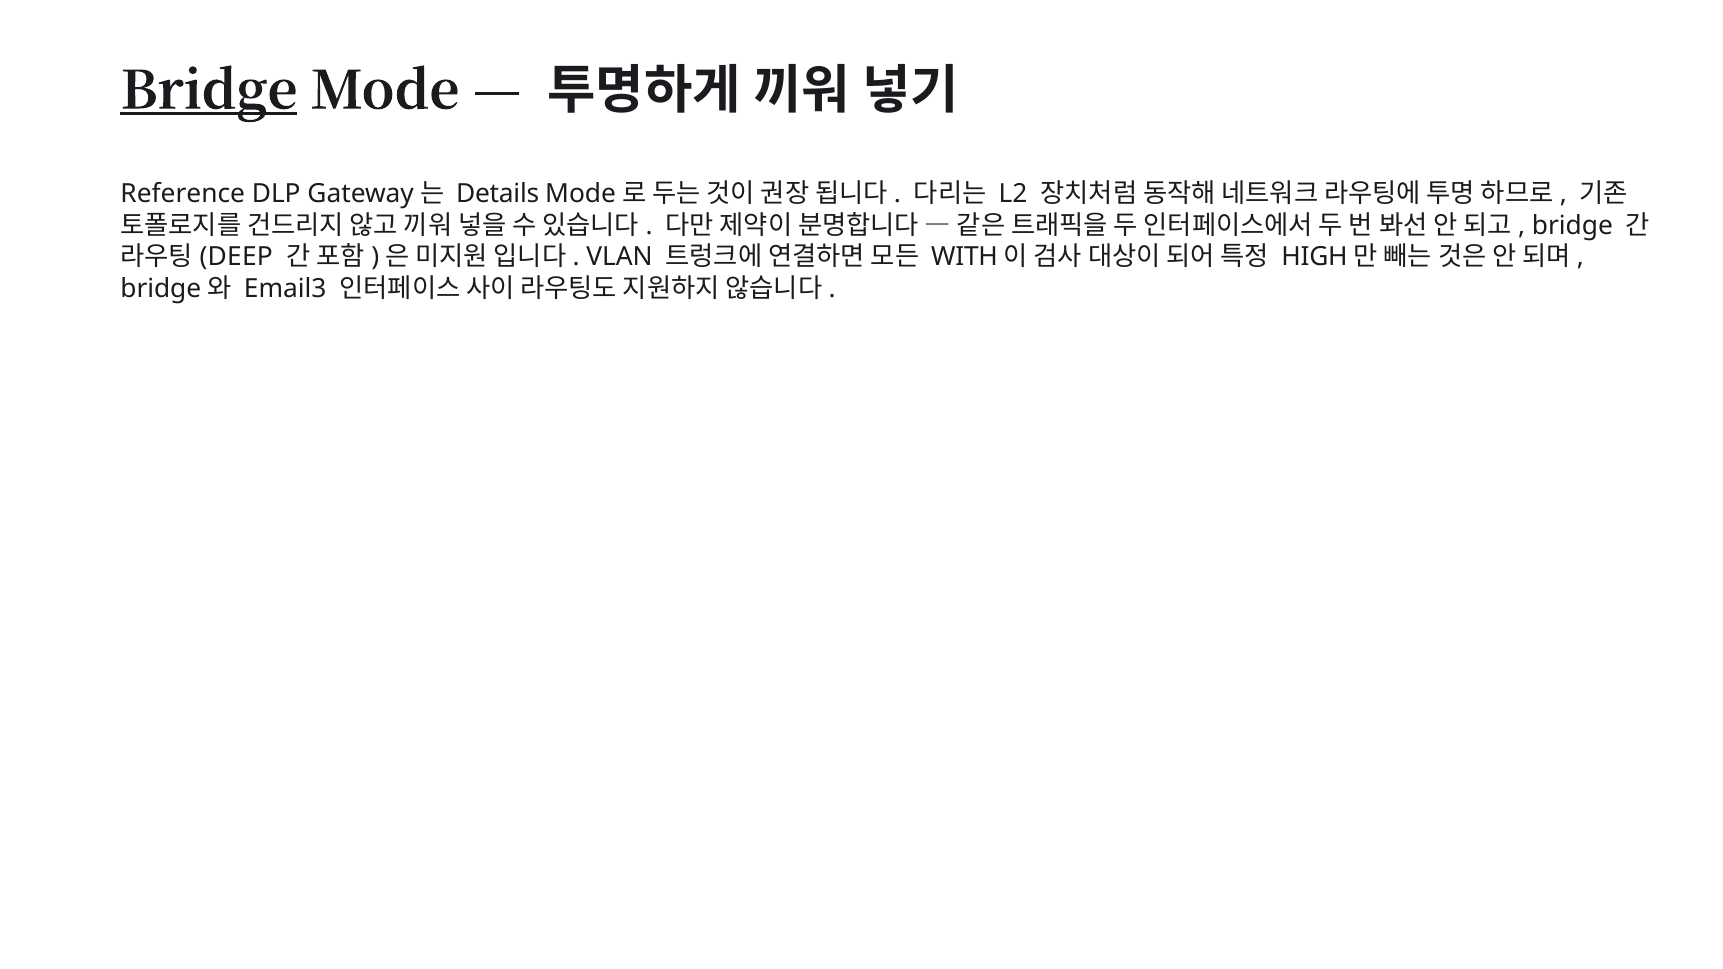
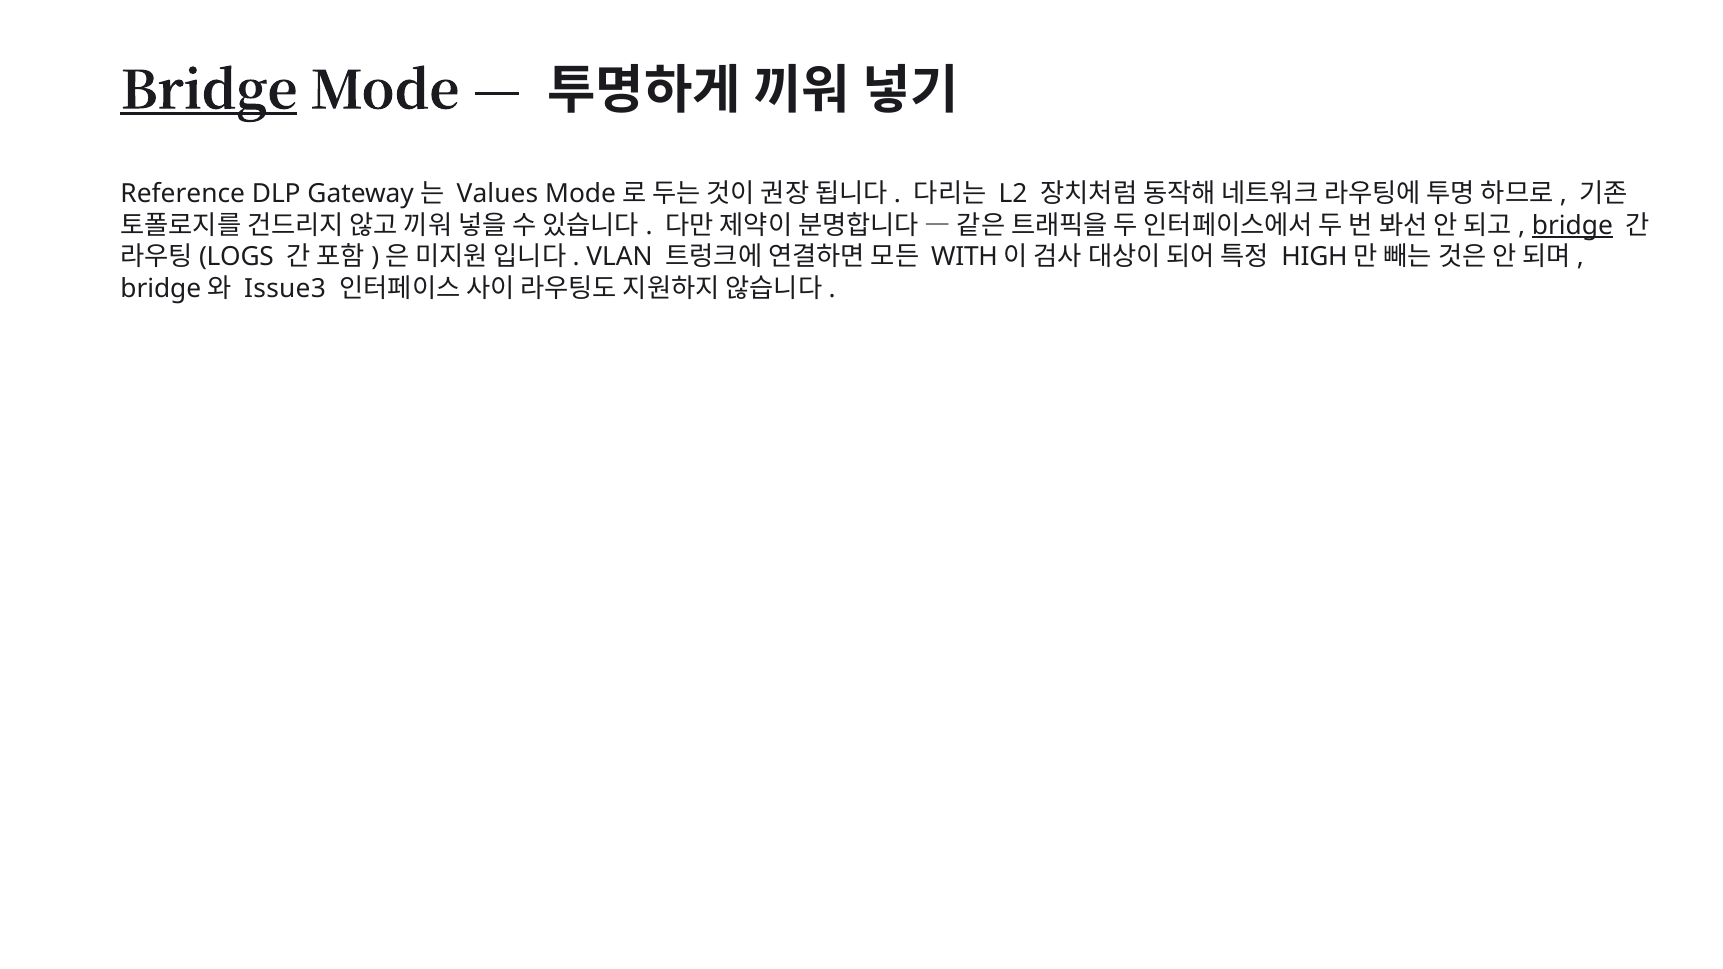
Details: Details -> Values (497, 194)
bridge underline: none -> present (1572, 226)
DEEP: DEEP -> LOGS (236, 257)
Email3: Email3 -> Issue3 (285, 289)
